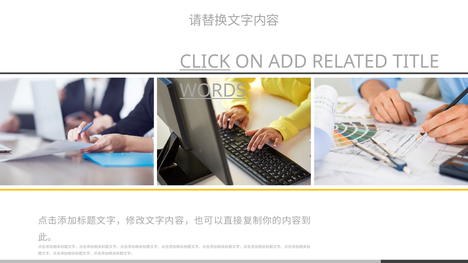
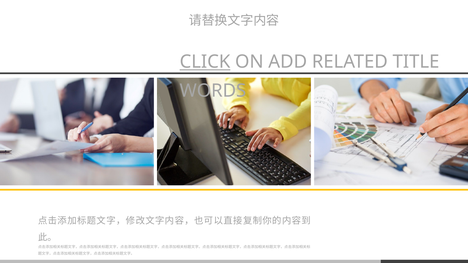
WORDS underline: present -> none (213, 91)
